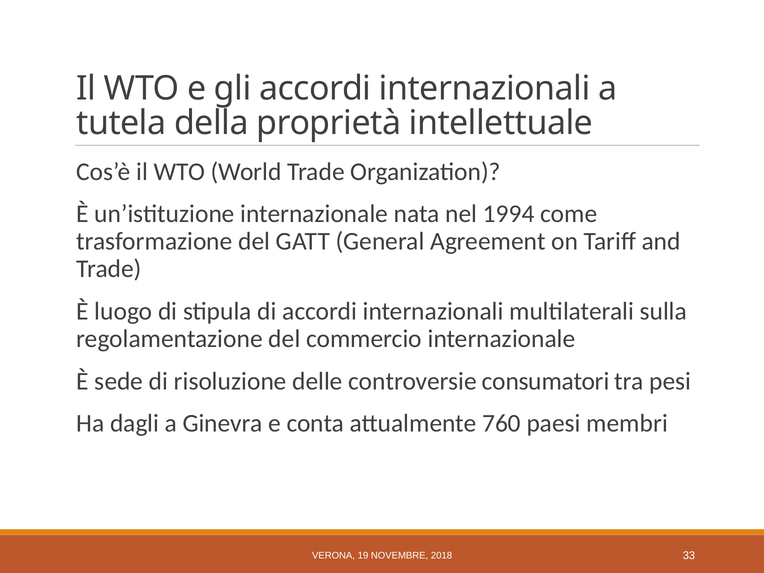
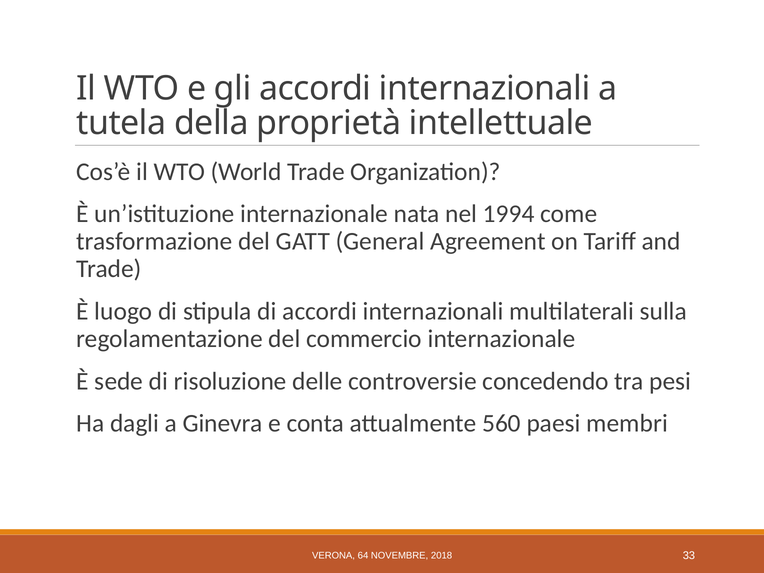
consumatori: consumatori -> concedendo (546, 381)
760: 760 -> 560 (502, 424)
19: 19 -> 64 (363, 556)
